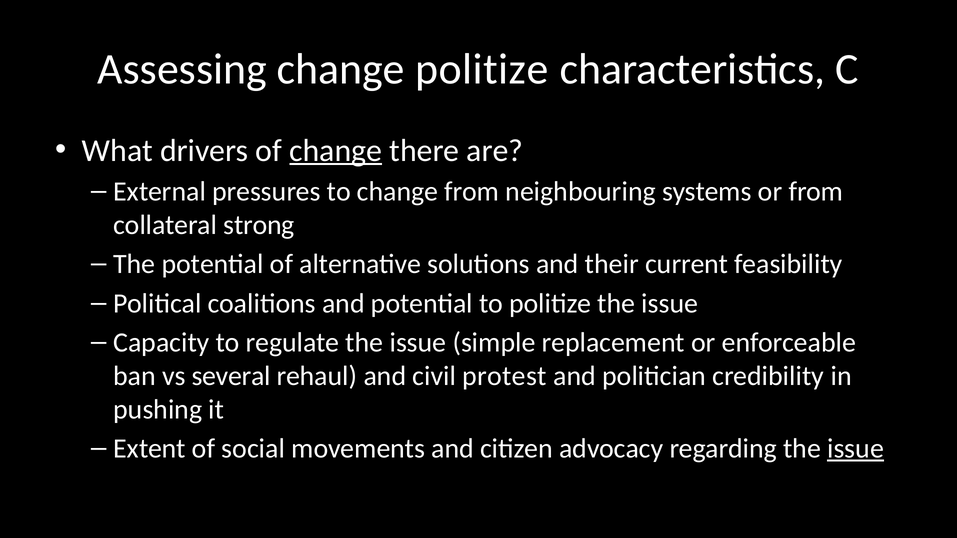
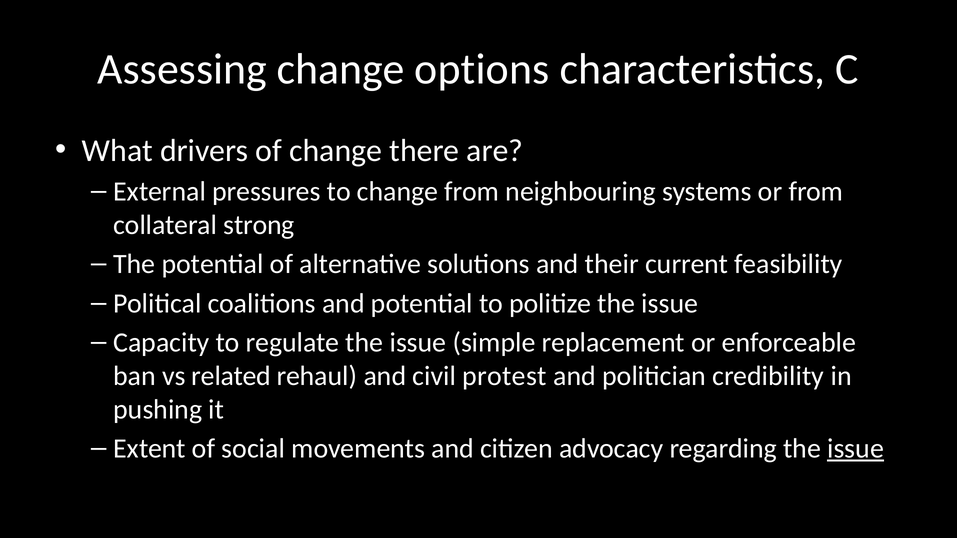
change politize: politize -> options (482, 69)
change underline: present -> none (336, 151)
several: several -> related (231, 376)
